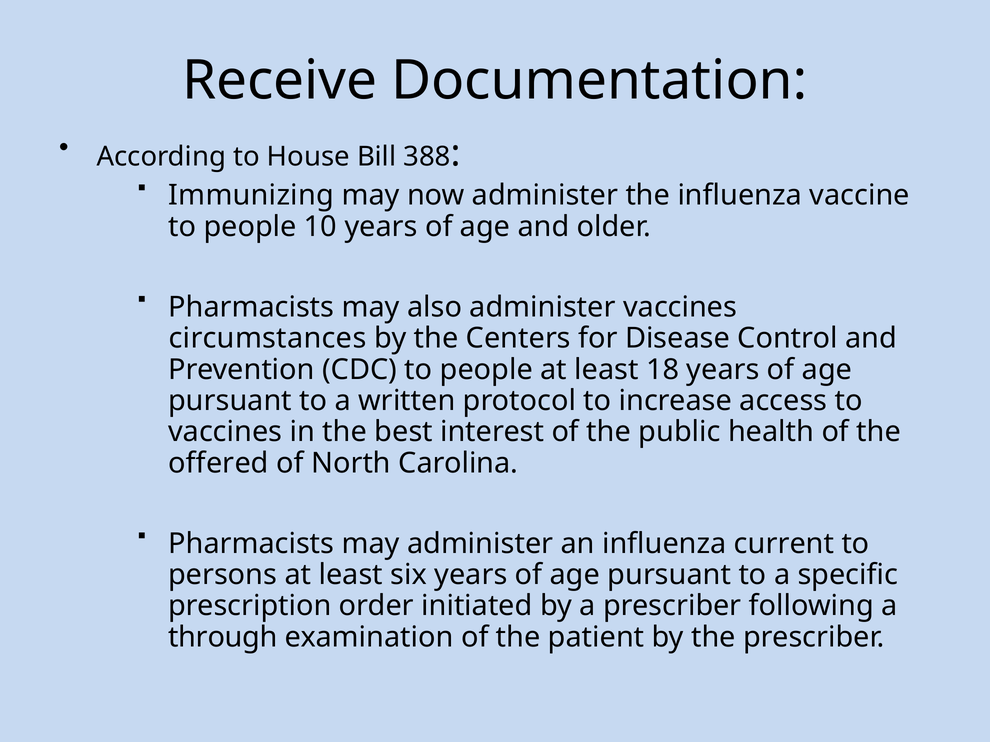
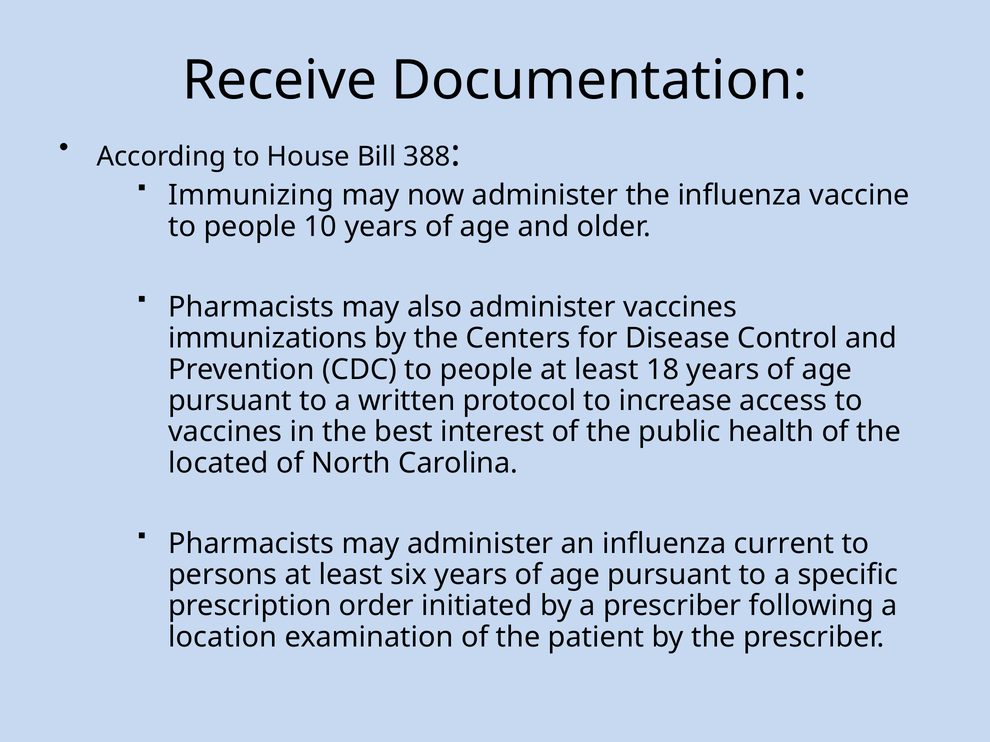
circumstances: circumstances -> immunizations (268, 339)
offered: offered -> located (219, 463)
through: through -> location (223, 638)
